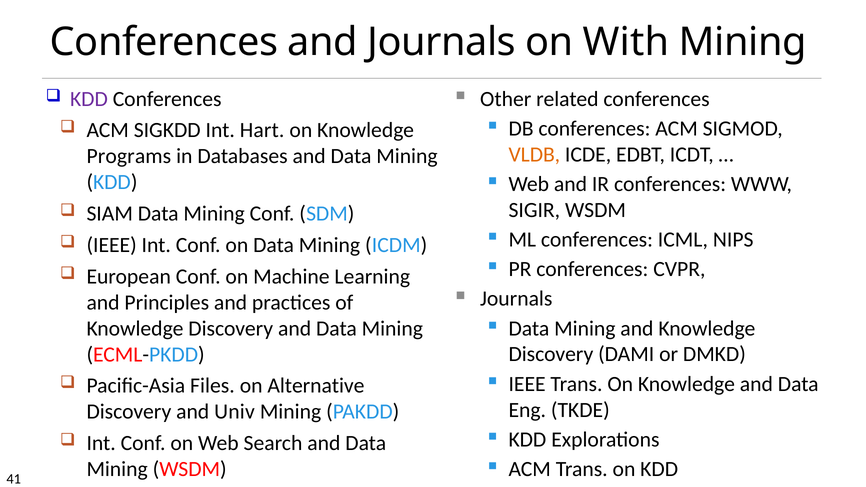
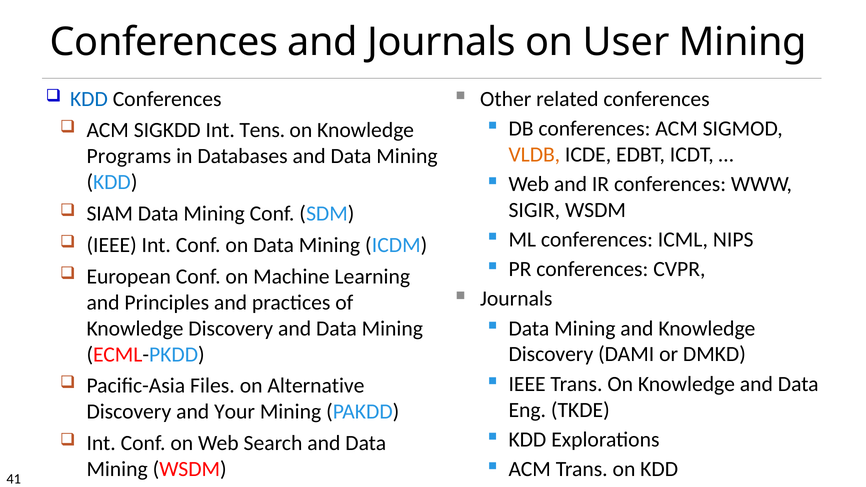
With: With -> User (626, 42)
KDD colour: purple -> blue (89, 99)
Hart: Hart -> Tens (262, 130)
Univ: Univ -> Your (235, 412)
